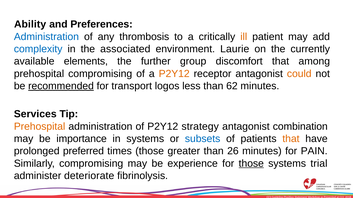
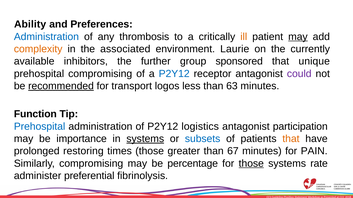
may underline: none -> present (298, 37)
complexity colour: blue -> orange (38, 49)
elements: elements -> inhibitors (86, 61)
discomfort: discomfort -> sponsored (239, 61)
among: among -> unique (314, 61)
P2Y12 colour: orange -> blue (174, 74)
could colour: orange -> purple (299, 74)
62: 62 -> 63 (232, 86)
Services: Services -> Function (35, 114)
Prehospital colour: orange -> blue (40, 127)
strategy: strategy -> logistics (200, 127)
combination: combination -> participation (300, 127)
systems underline: none -> present (145, 139)
preferred: preferred -> restoring (83, 151)
26: 26 -> 67 (233, 151)
experience: experience -> percentage (193, 164)
trial: trial -> rate (319, 164)
deteriorate: deteriorate -> preferential (89, 176)
